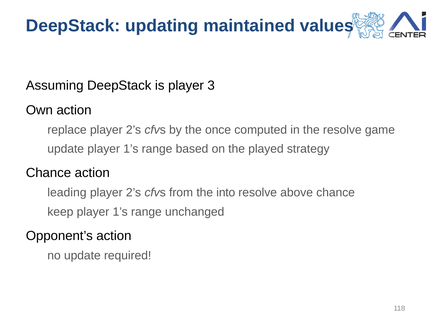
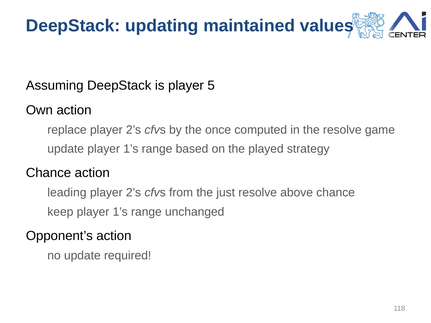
3: 3 -> 5 (211, 86)
into: into -> just (226, 193)
